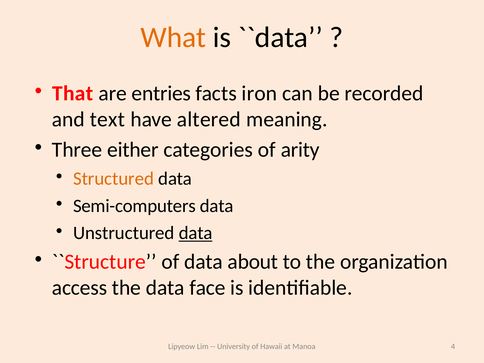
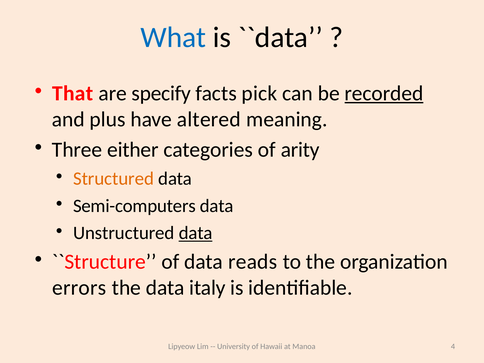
What colour: orange -> blue (173, 38)
entries: entries -> specify (161, 93)
iron: iron -> pick (259, 93)
recorded underline: none -> present (384, 93)
text: text -> plus (108, 119)
about: about -> reads (253, 262)
access: access -> errors (79, 288)
face: face -> italy (207, 288)
